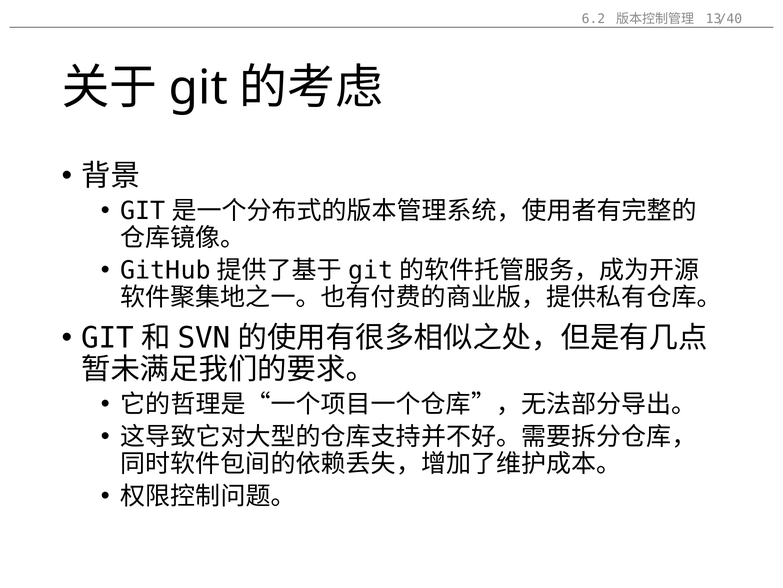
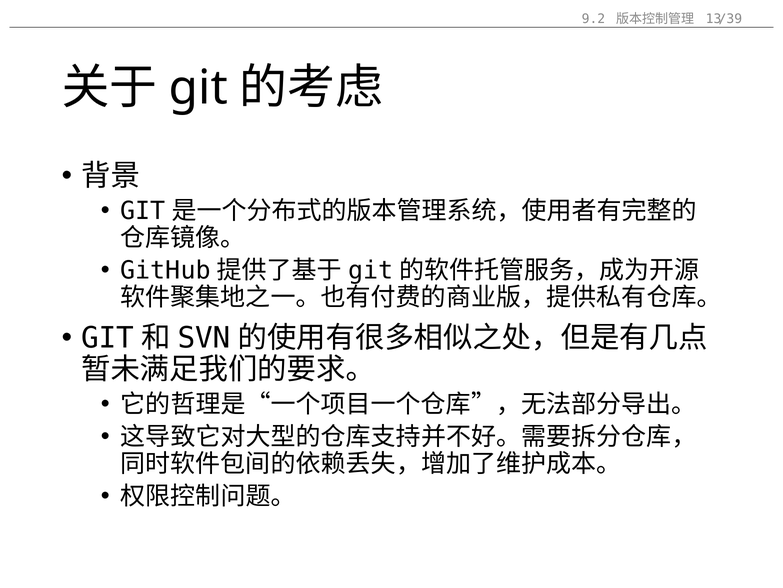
6.2: 6.2 -> 9.2 (593, 19)
/40: /40 -> /39 (730, 19)
